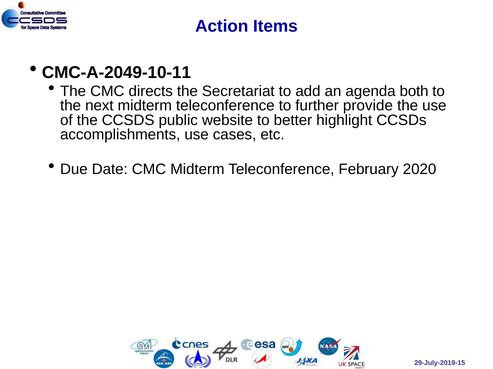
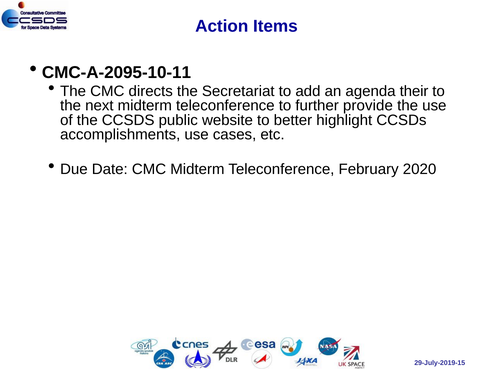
CMC-A-2049-10-11: CMC-A-2049-10-11 -> CMC-A-2095-10-11 (116, 73)
both: both -> their (414, 91)
